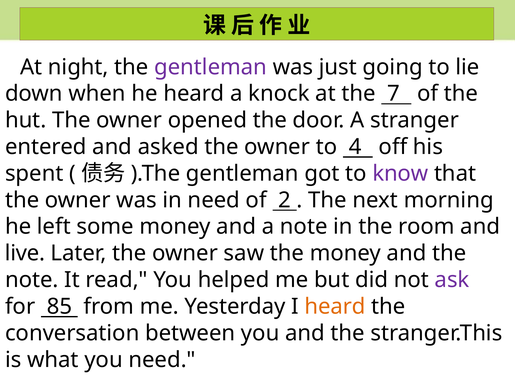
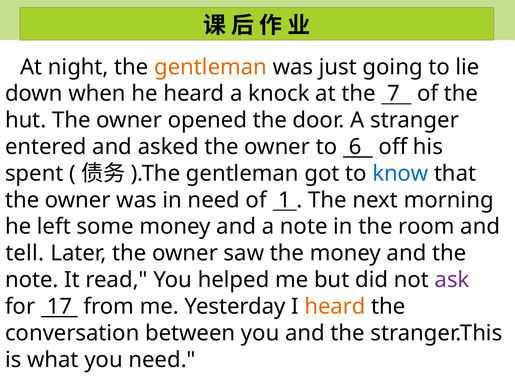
gentleman colour: purple -> orange (211, 67)
4: 4 -> 6 (355, 147)
know colour: purple -> blue (400, 174)
2: 2 -> 1 (285, 200)
live: live -> tell (25, 253)
85: 85 -> 17 (59, 307)
